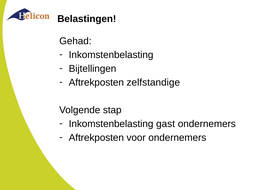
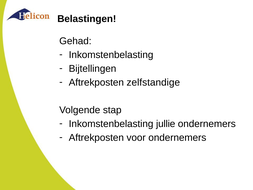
gast: gast -> jullie (166, 124)
